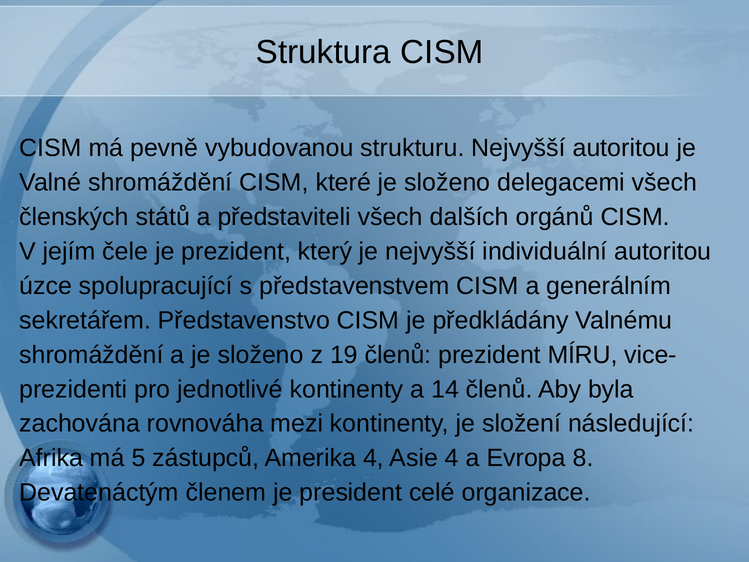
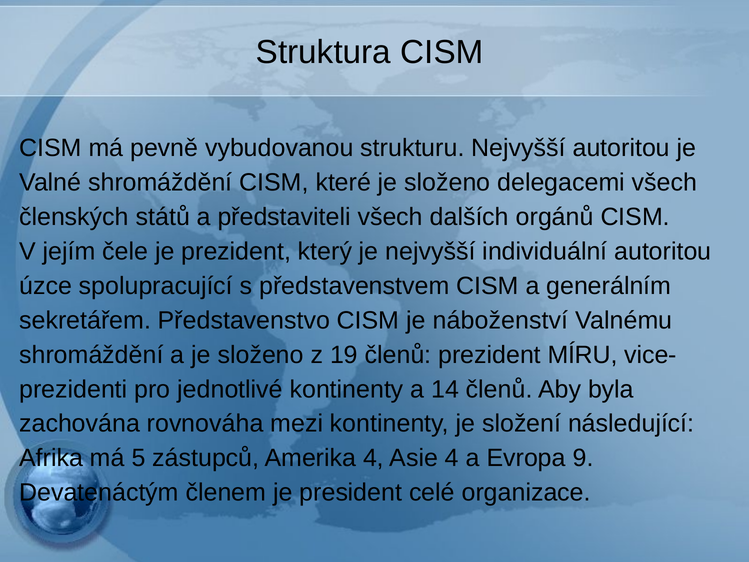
předkládány: předkládány -> náboženství (500, 320)
8: 8 -> 9 (583, 458)
